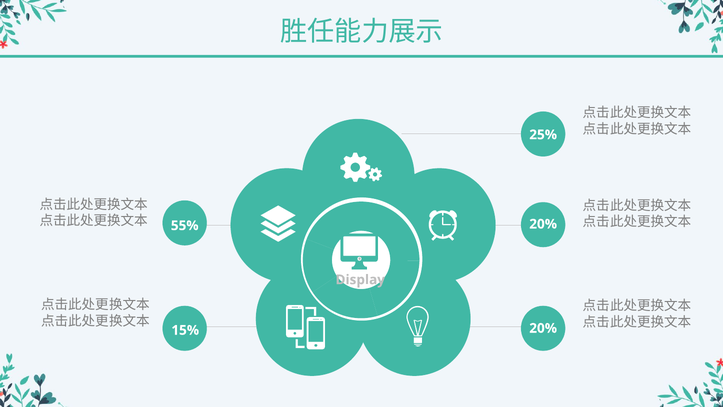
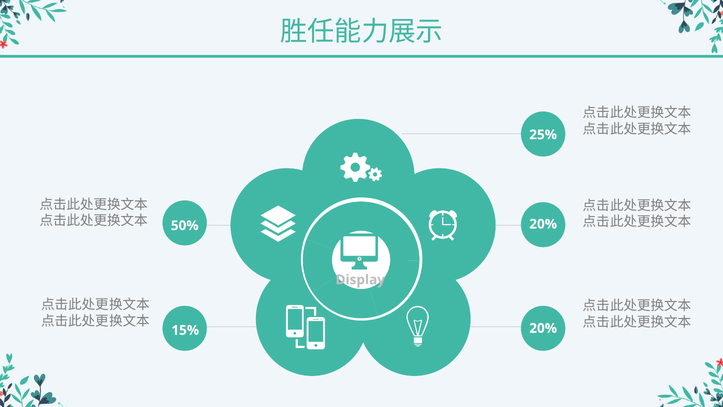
55%: 55% -> 50% (185, 226)
